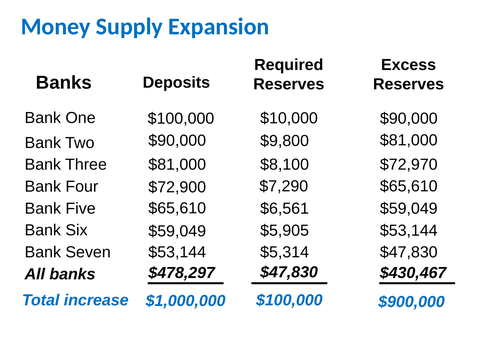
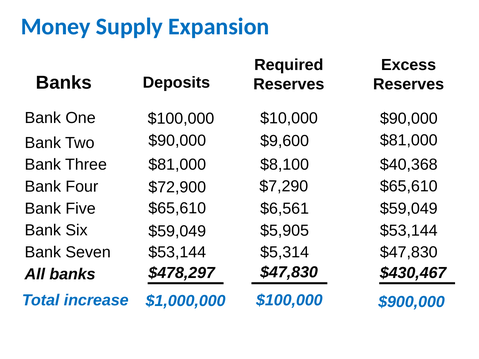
$9,800: $9,800 -> $9,600 (285, 141)
$72,970: $72,970 -> $40,368 (409, 165)
